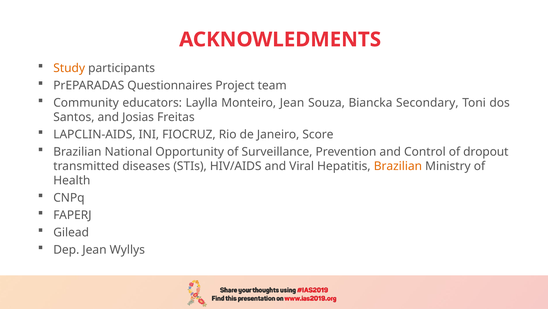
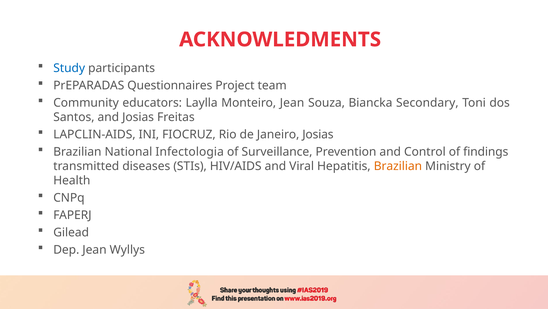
Study colour: orange -> blue (69, 68)
Janeiro Score: Score -> Josias (318, 134)
Opportunity: Opportunity -> Infectologia (190, 152)
dropout: dropout -> findings (486, 152)
